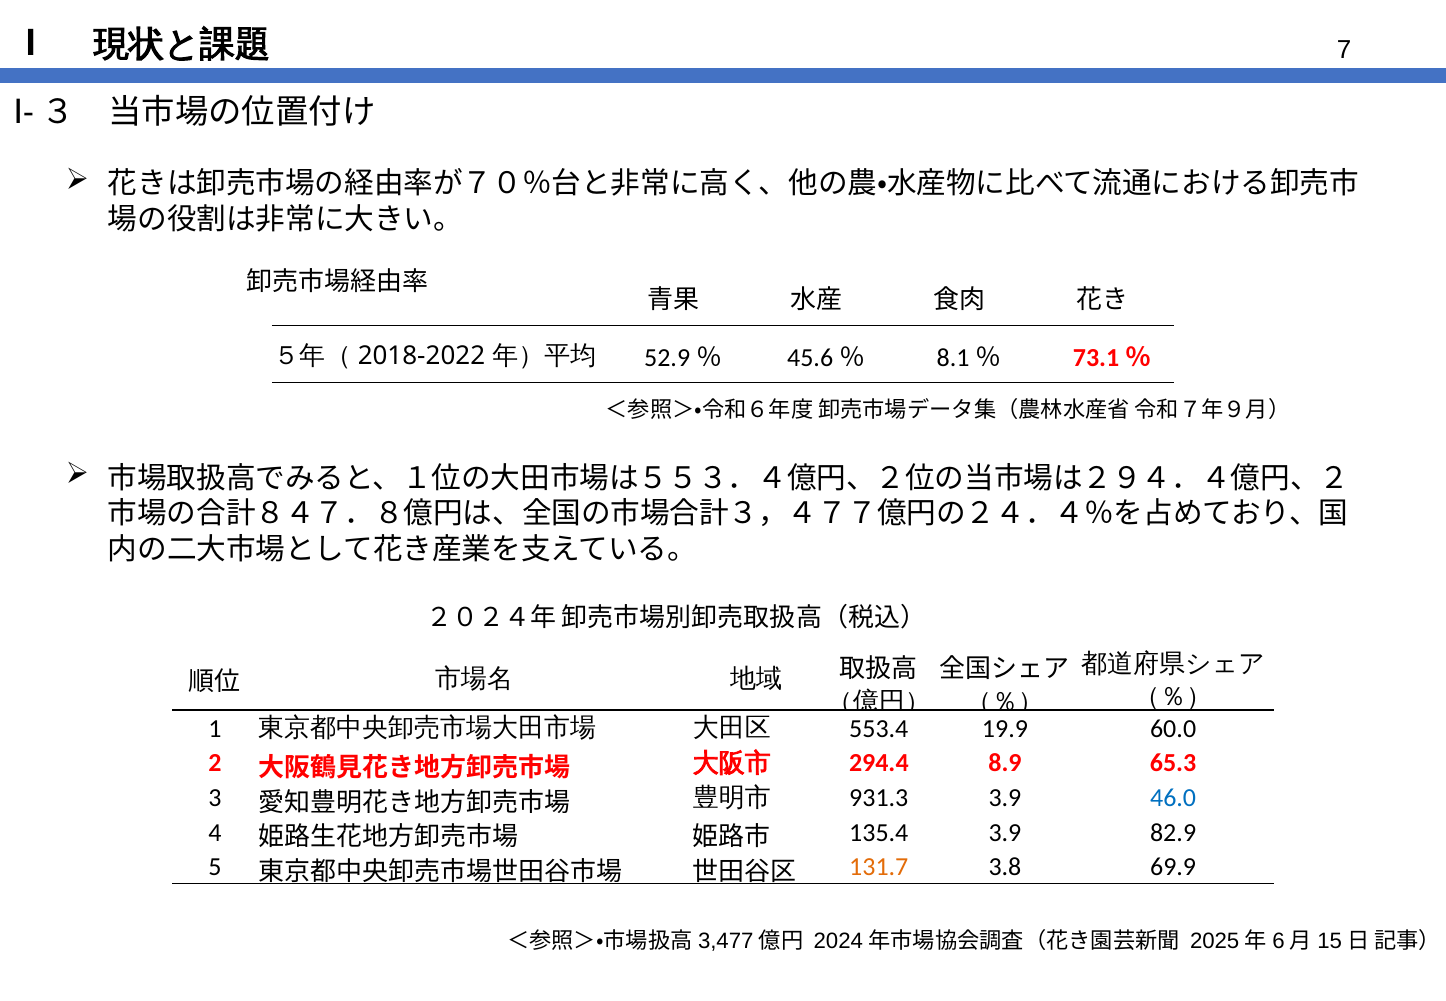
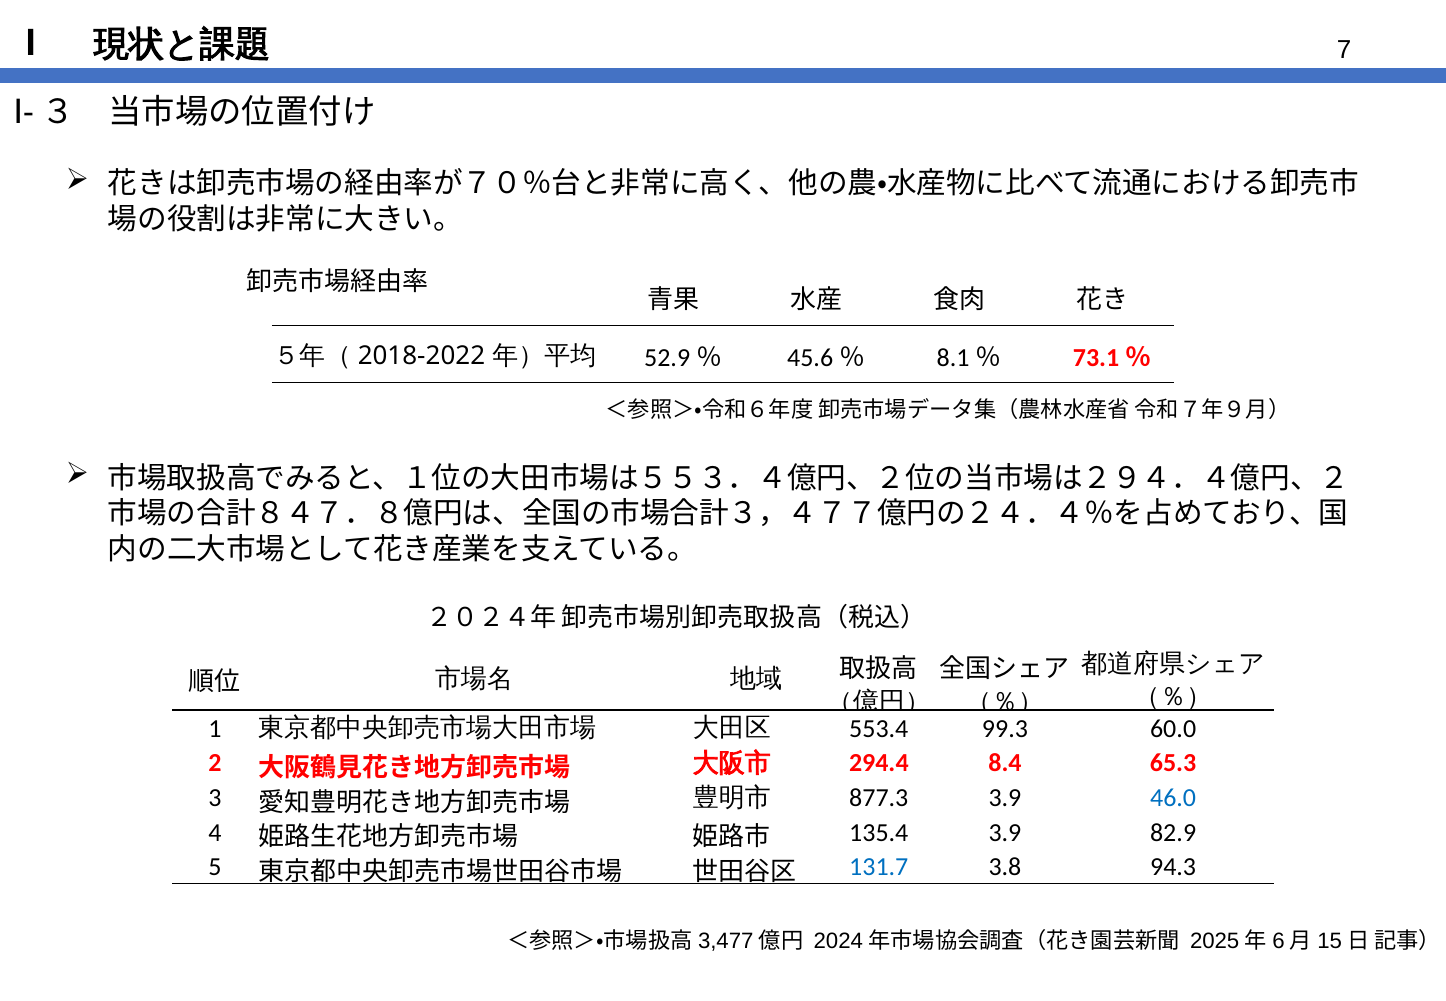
19.9: 19.9 -> 99.3 (1005, 728)
8.9: 8.9 -> 8.4 (1005, 763)
931.3: 931.3 -> 877.3 (879, 798)
131.7 colour: orange -> blue (879, 867)
69.9: 69.9 -> 94.3 (1173, 867)
